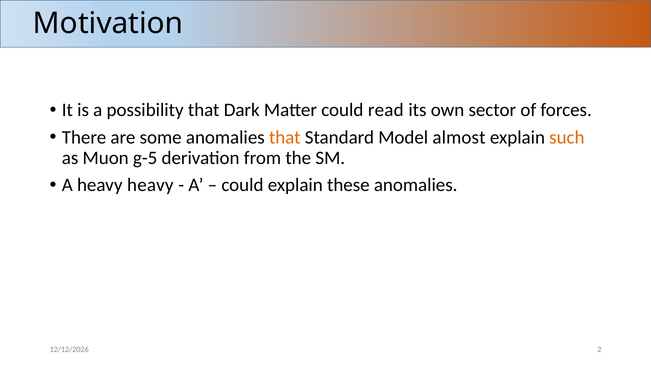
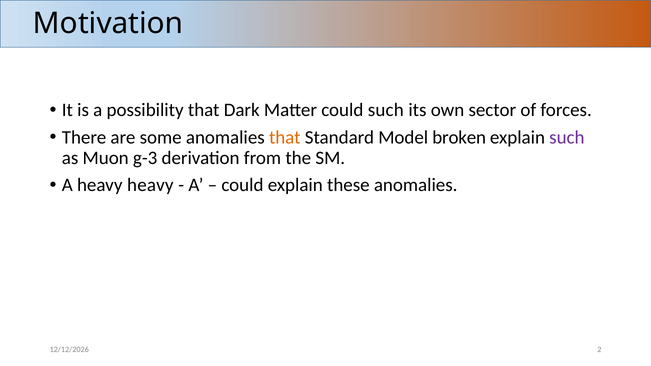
could read: read -> such (386, 110)
almost: almost -> broken (459, 137)
such colour: orange -> purple (567, 137)
g-5: g-5 -> g-3 (145, 158)
